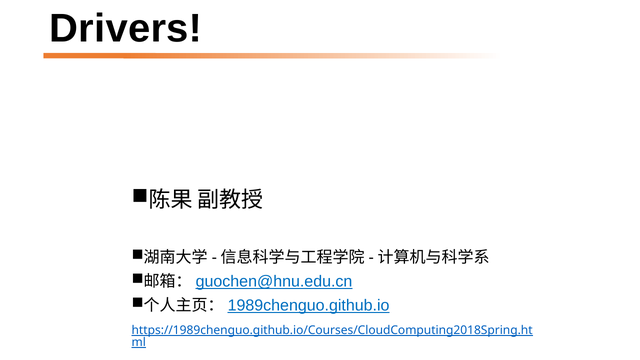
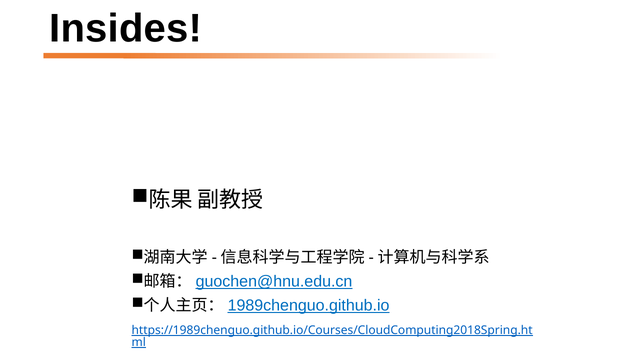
Drivers: Drivers -> Insides (126, 29)
